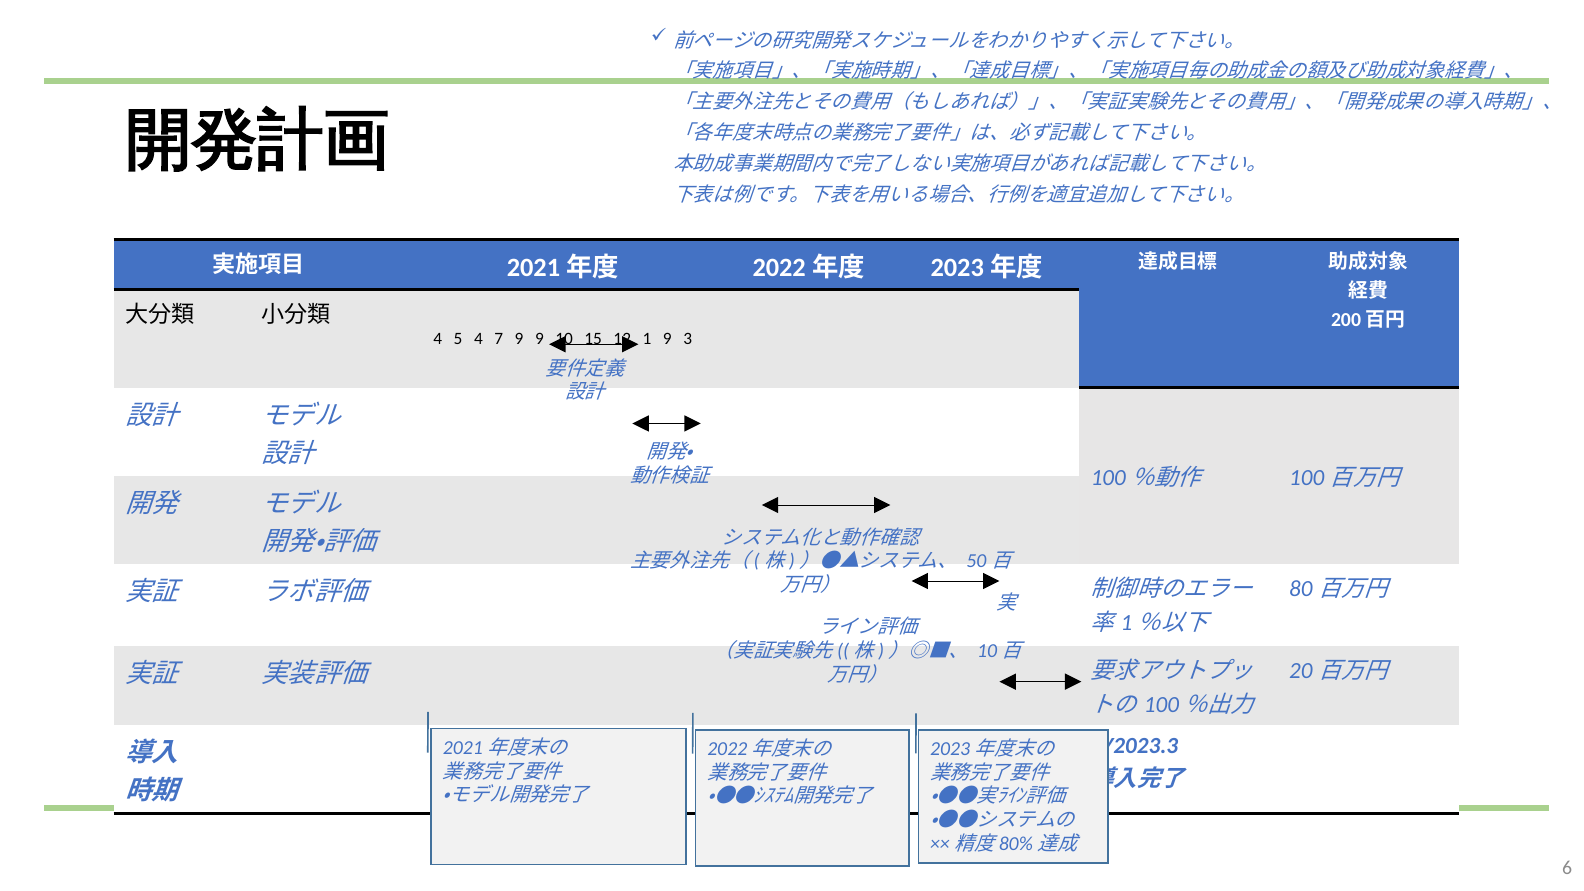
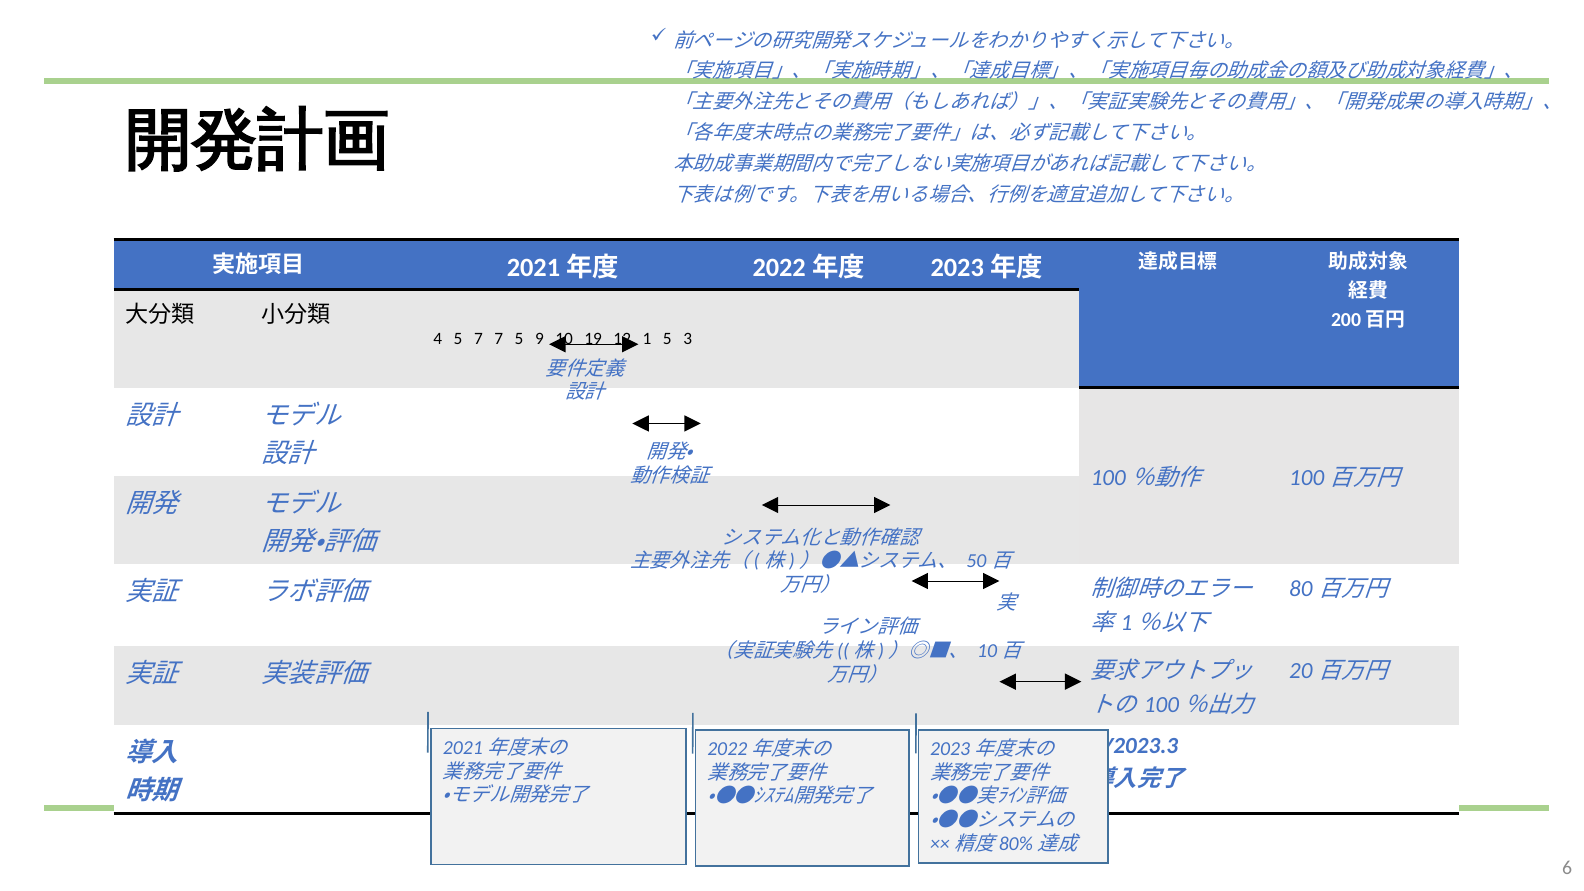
5 4: 4 -> 7 (478, 339)
7 9: 9 -> 5 (519, 339)
15: 15 -> 19 (593, 339)
1 9: 9 -> 5 (667, 339)
